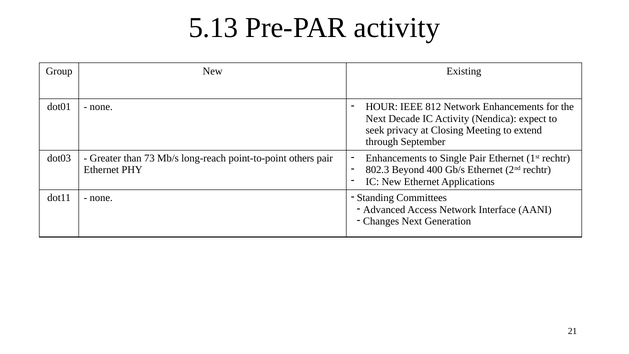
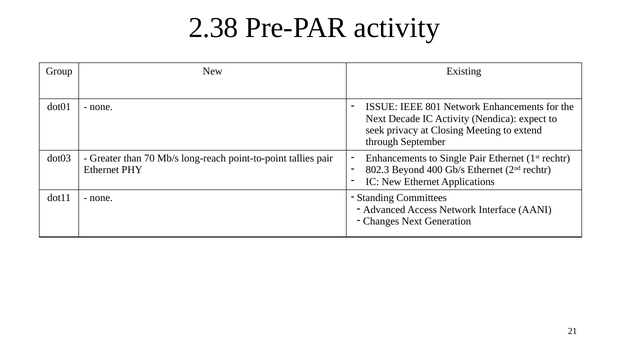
5.13: 5.13 -> 2.38 (213, 28)
HOUR: HOUR -> ISSUE (382, 107)
812: 812 -> 801 (433, 107)
73: 73 -> 70 (149, 158)
others: others -> tallies (302, 158)
